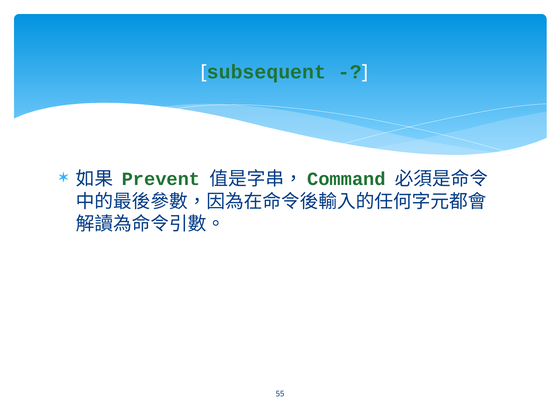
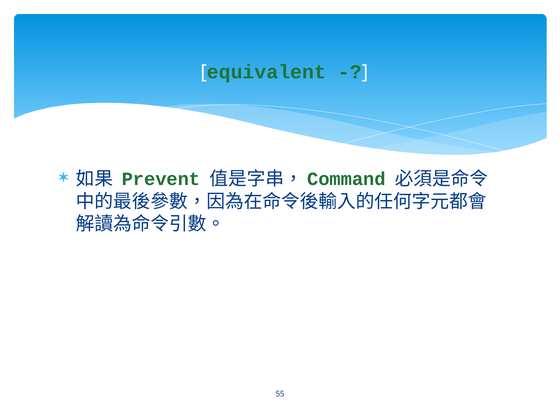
subsequent: subsequent -> equivalent (266, 72)
